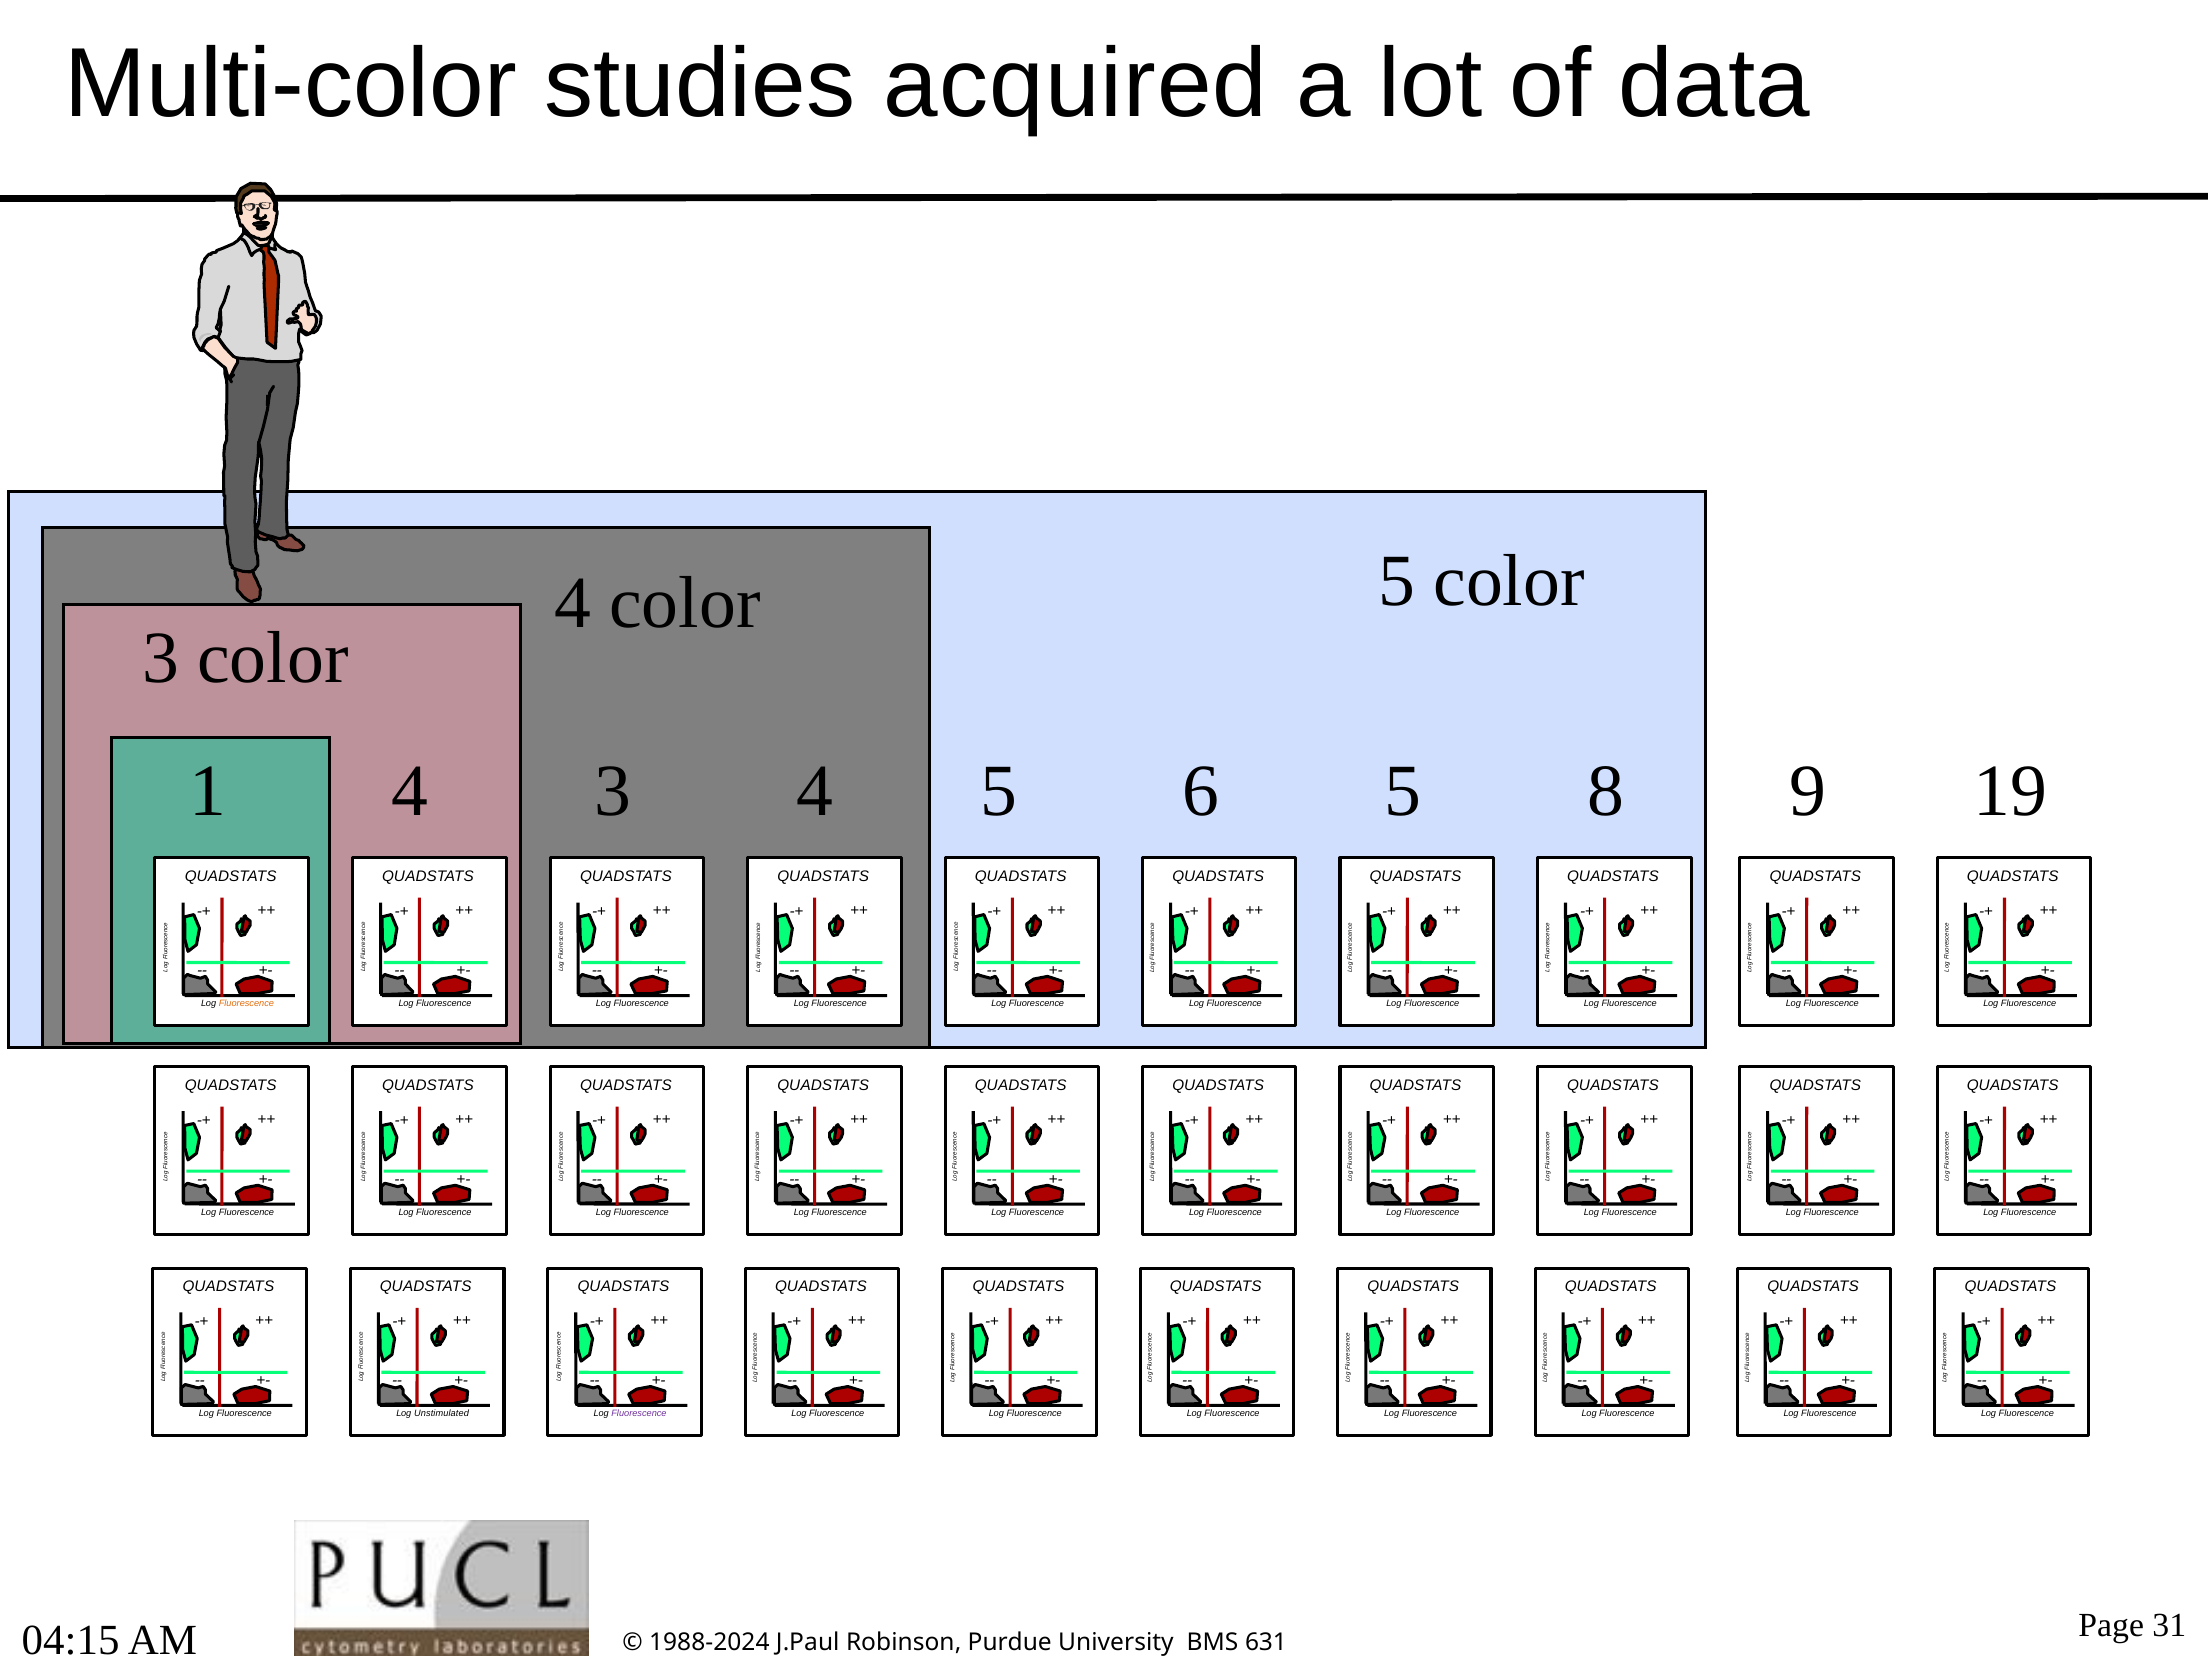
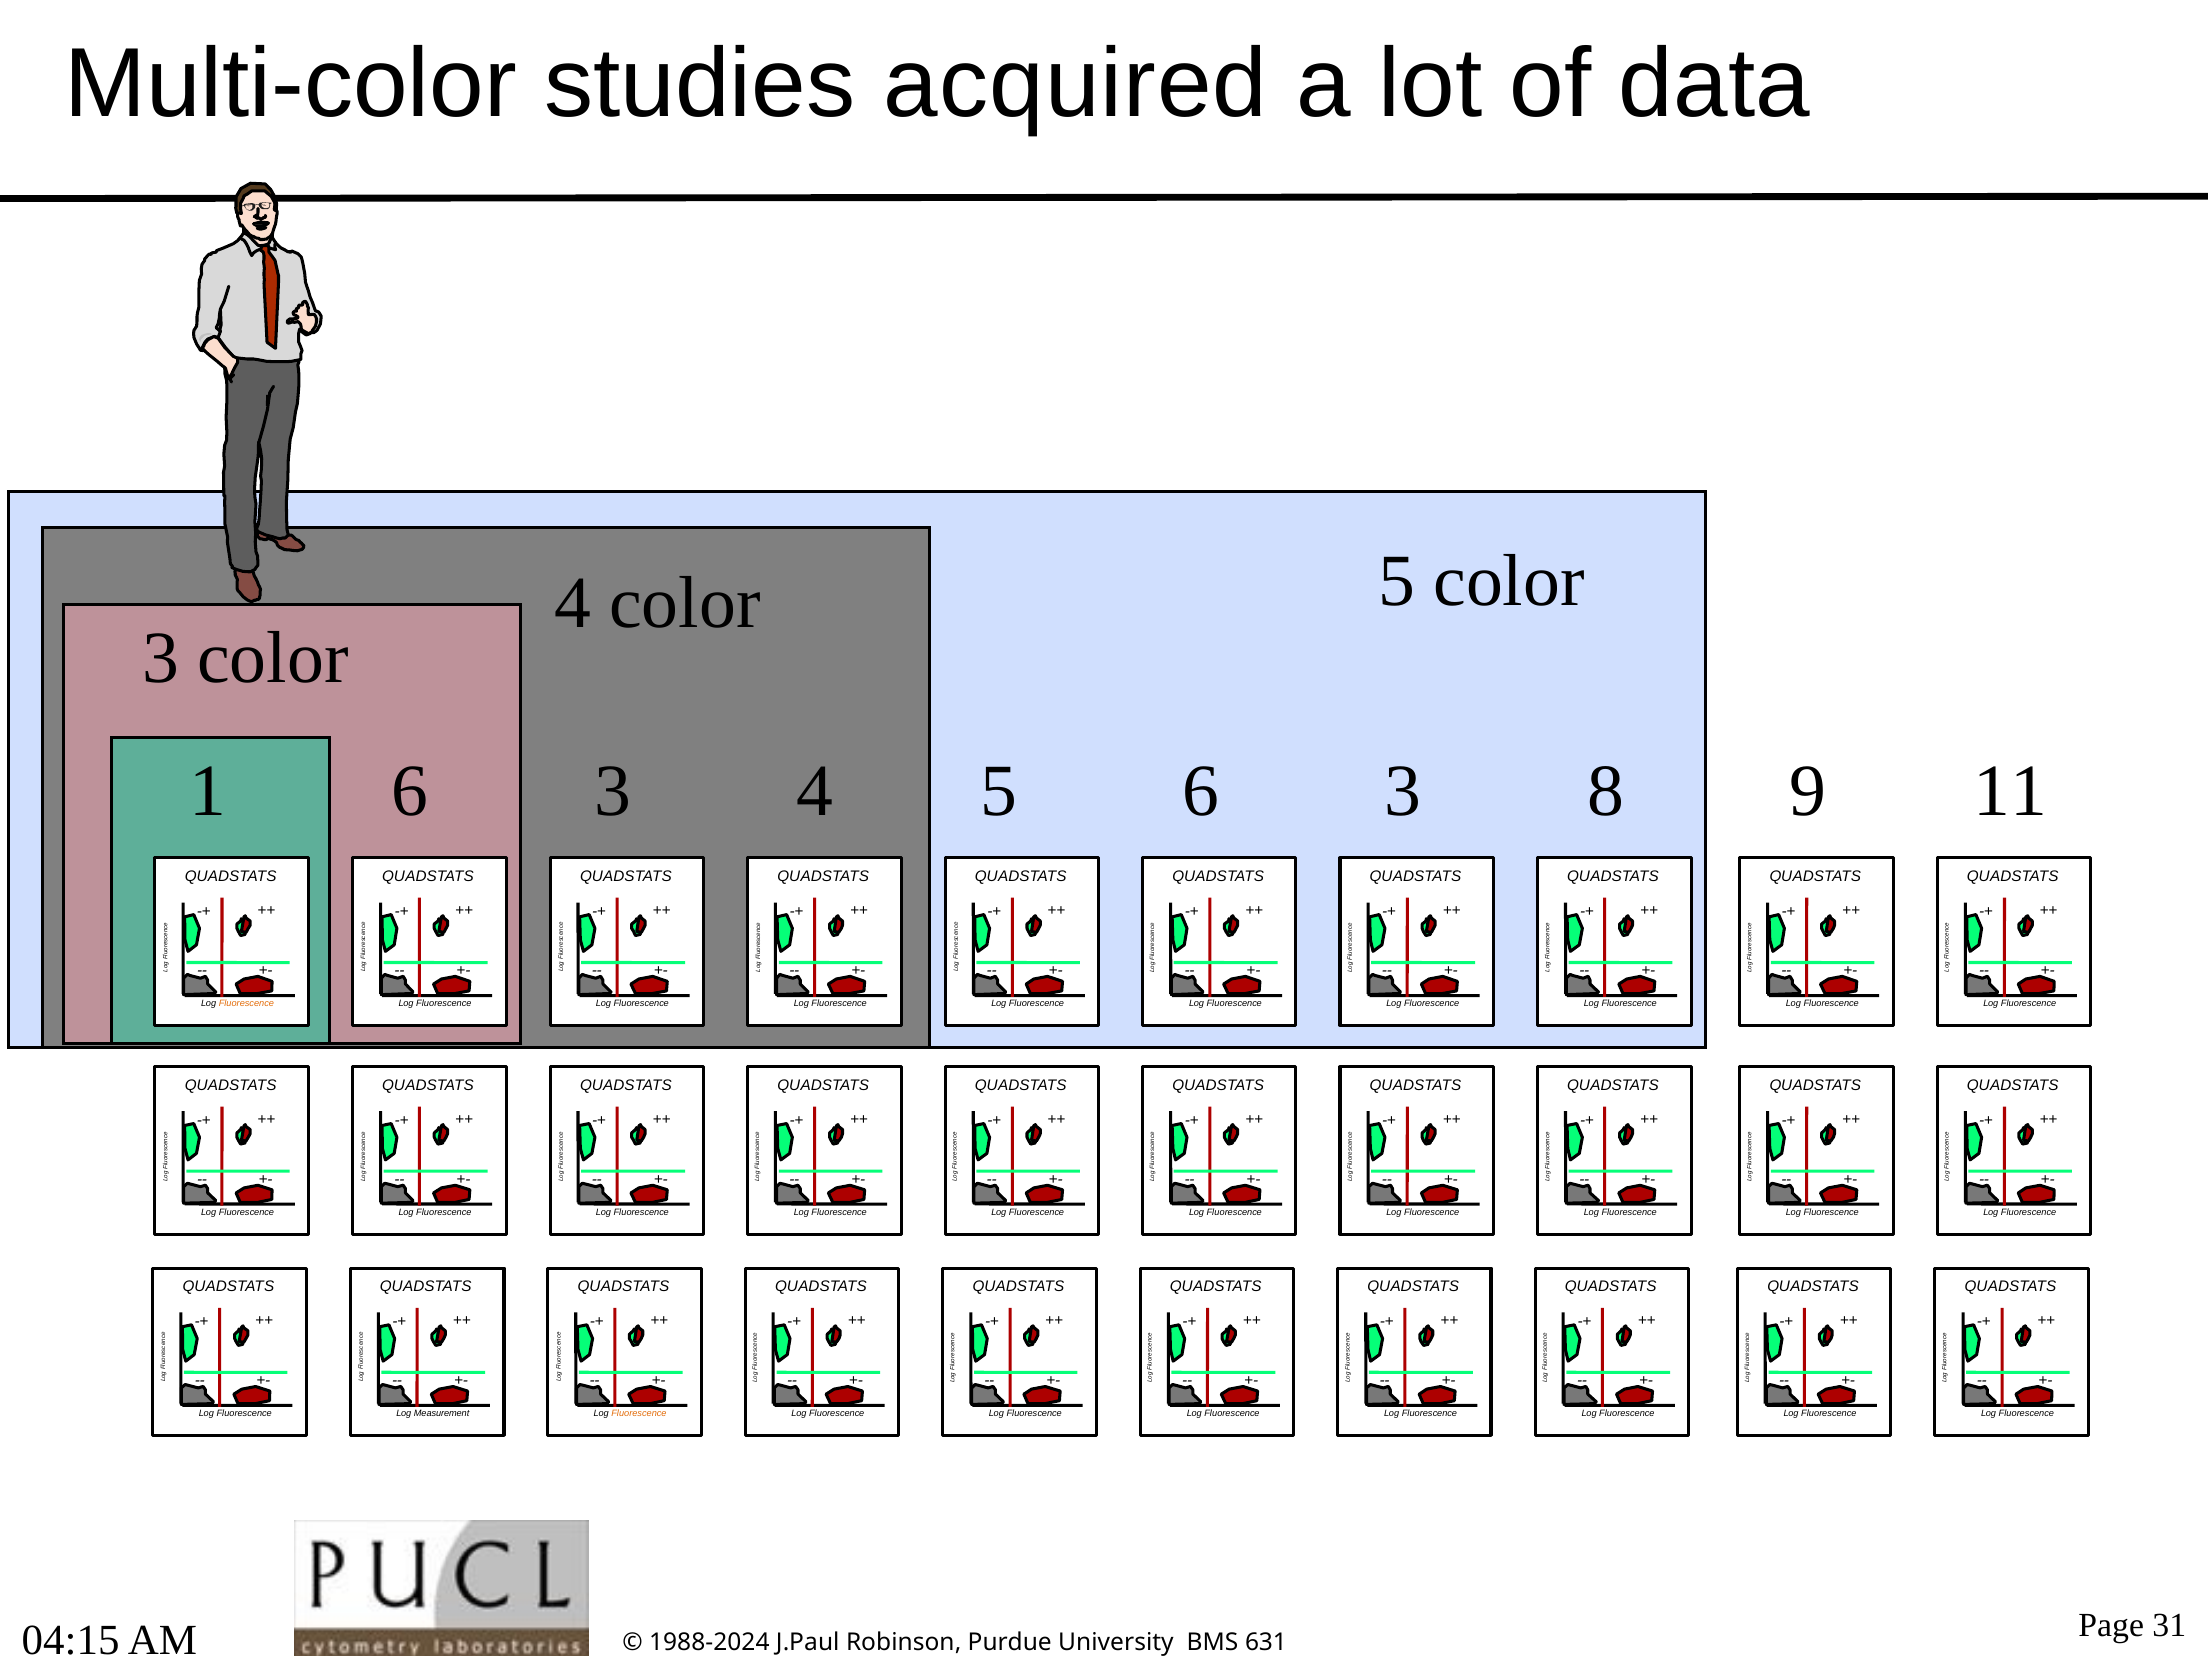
1 4: 4 -> 6 (410, 791)
5 6 5: 5 -> 3 (1403, 791)
19: 19 -> 11 (2010, 791)
Unstimulated: Unstimulated -> Measurement (442, 1413)
Fluorescence colour: purple -> orange (639, 1413)
